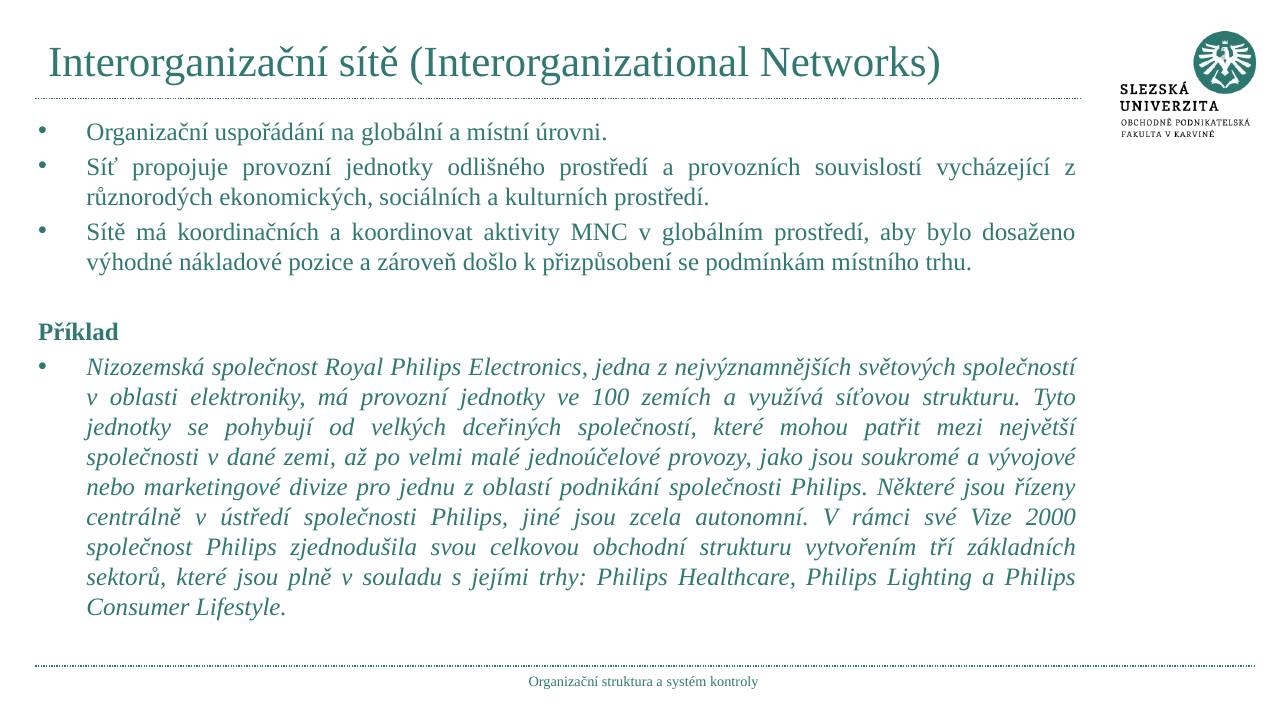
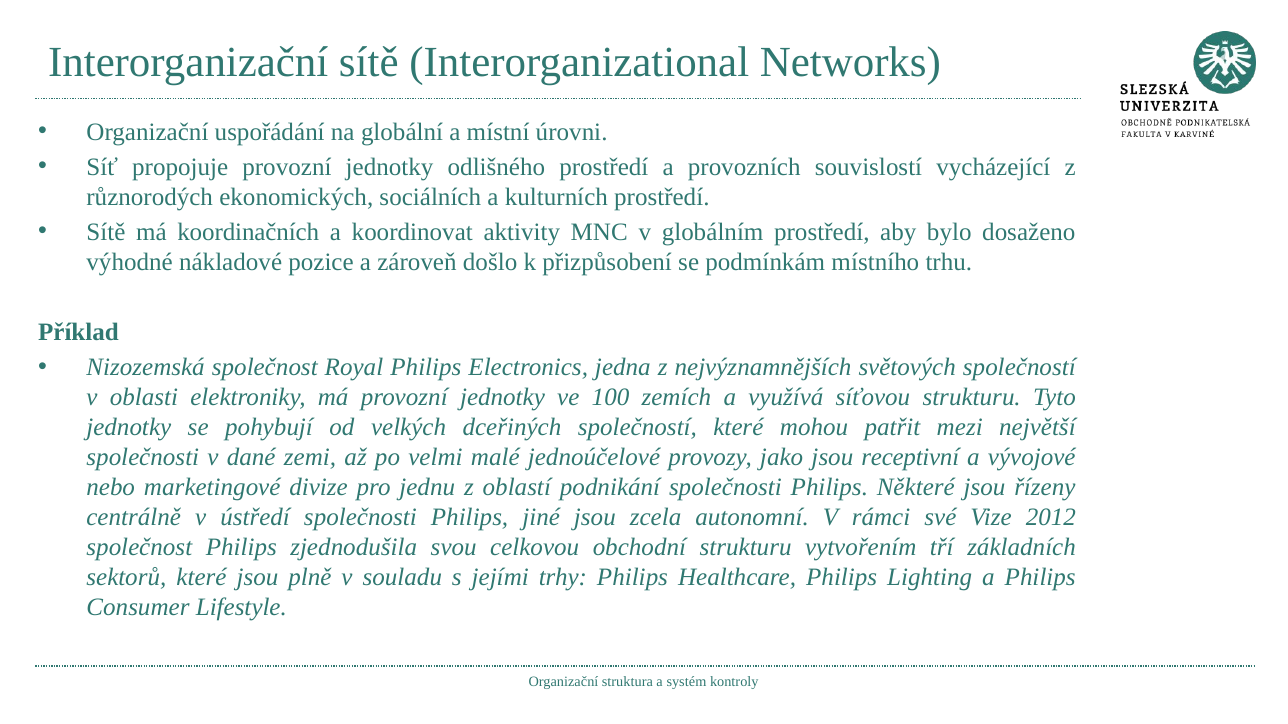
soukromé: soukromé -> receptivní (910, 458)
2000: 2000 -> 2012 (1051, 518)
